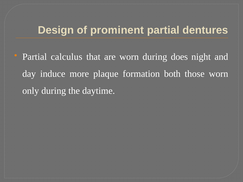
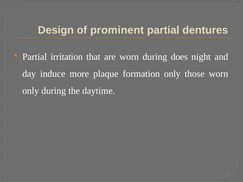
calculus: calculus -> irritation (67, 57)
formation both: both -> only (172, 74)
